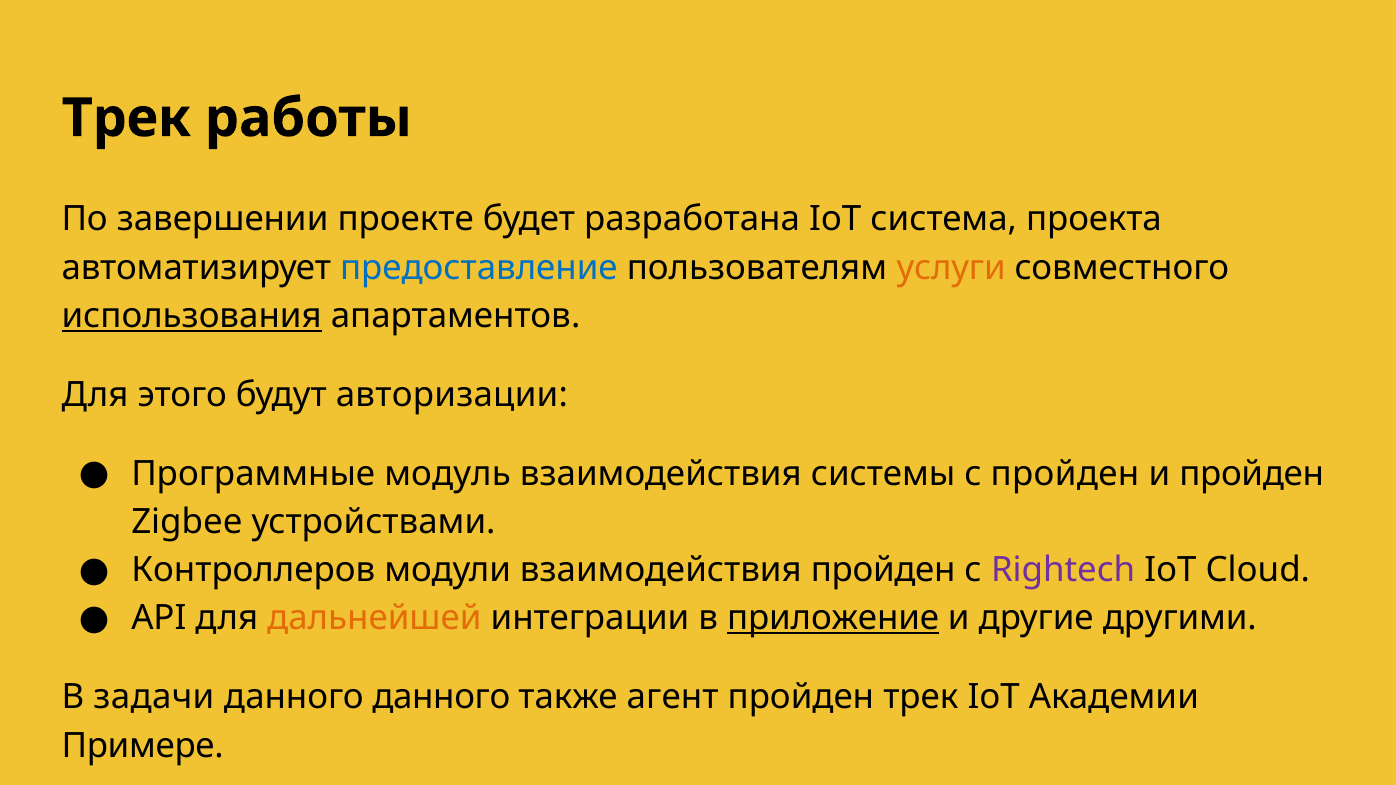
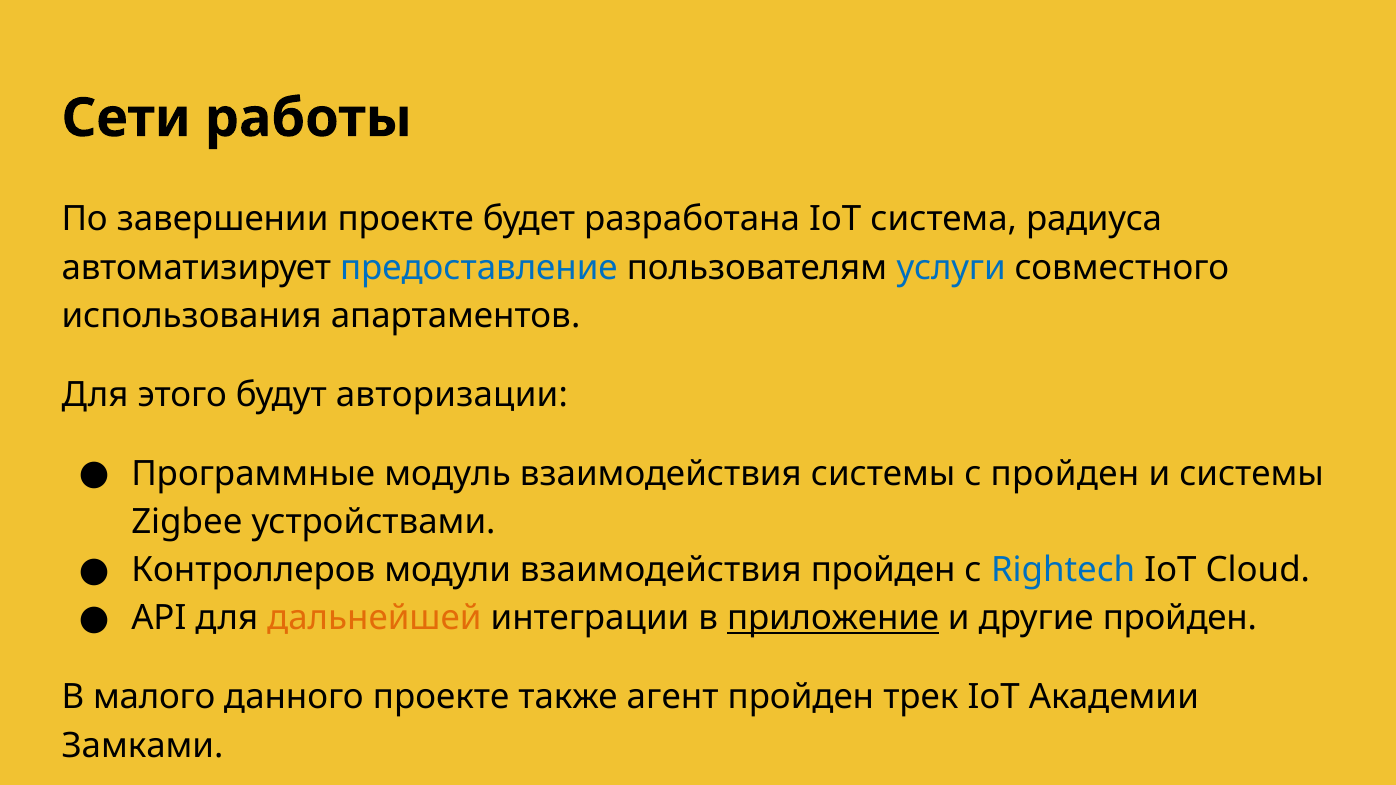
Трек: Трек -> Сети (126, 118)
проекта: проекта -> радиуса (1094, 220)
услуги colour: orange -> blue (951, 268)
использования underline: present -> none (192, 316)
и пройден: пройден -> системы (1252, 474)
Rightech colour: purple -> blue (1063, 570)
другие другими: другими -> пройден (1180, 619)
задачи: задачи -> малого (154, 698)
данного данного: данного -> проекте (441, 698)
Примере: Примере -> Замками (142, 746)
